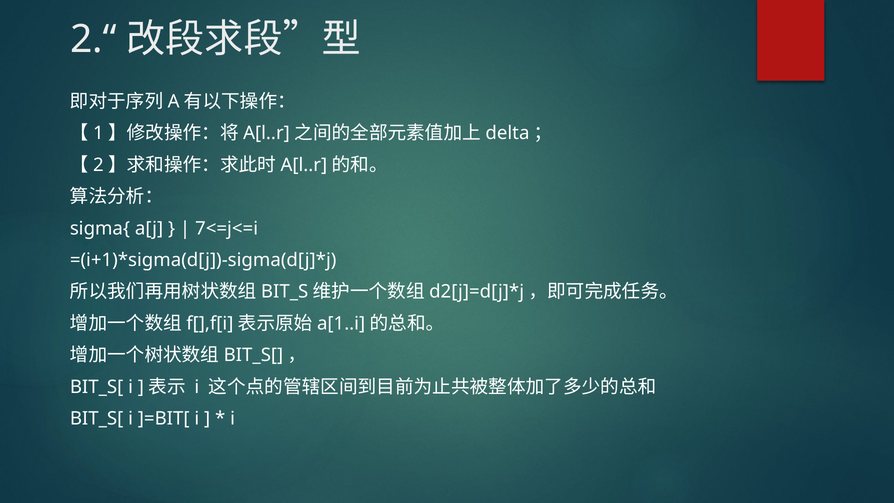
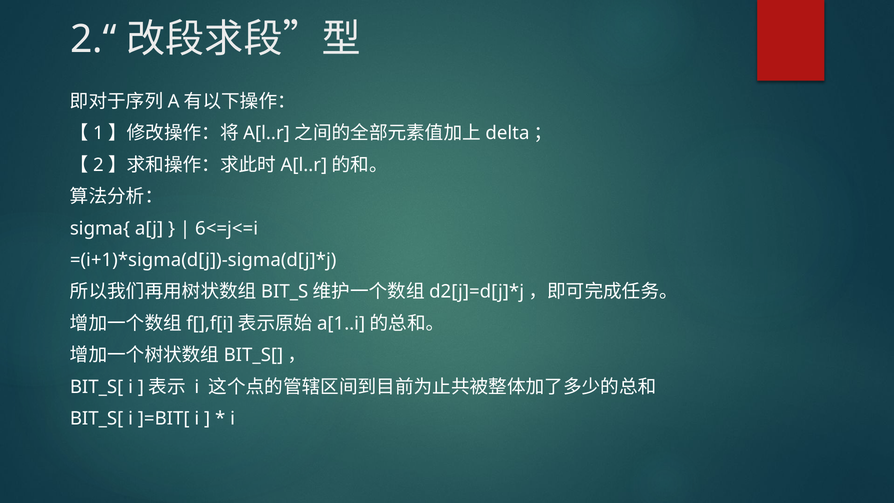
7<=j<=i: 7<=j<=i -> 6<=j<=i (227, 228)
